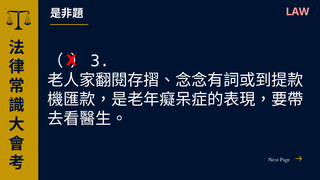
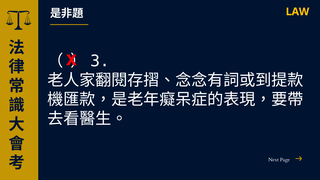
LAW colour: pink -> yellow (297, 12)
